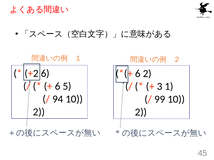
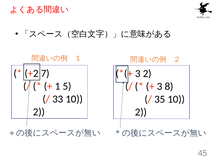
+2 6: 6 -> 7 (45, 74)
6: 6 -> 3 (138, 74)
6: 6 -> 1 (58, 86)
1: 1 -> 8 (169, 87)
94: 94 -> 33 (58, 99)
99: 99 -> 35 (160, 100)
